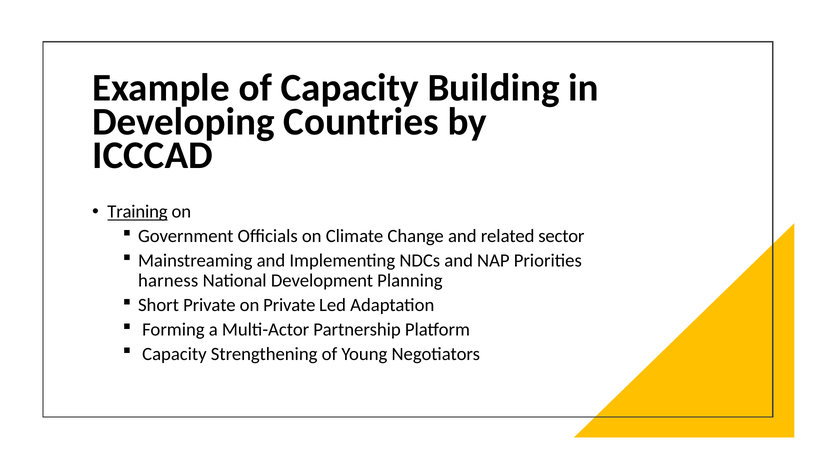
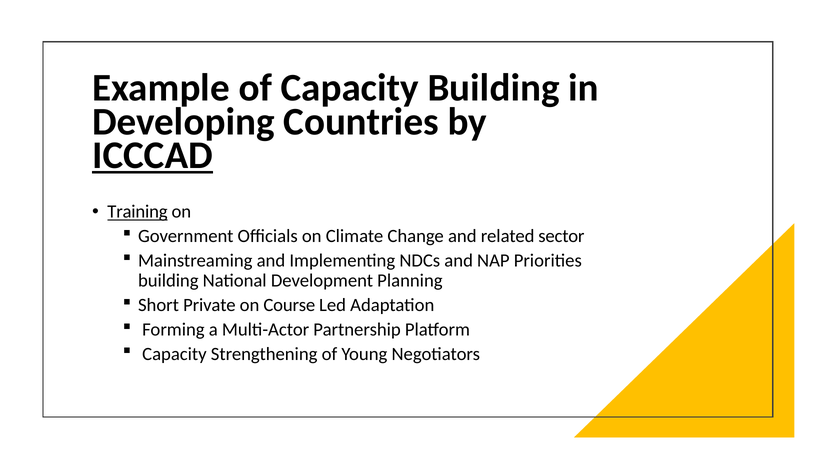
ICCCAD underline: none -> present (152, 155)
harness: harness -> building (168, 281)
on Private: Private -> Course (289, 305)
